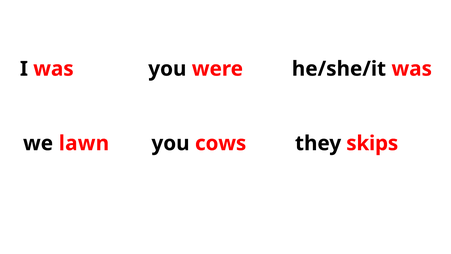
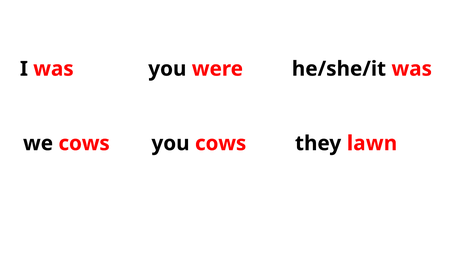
we lawn: lawn -> cows (84, 143)
skips: skips -> lawn (372, 143)
